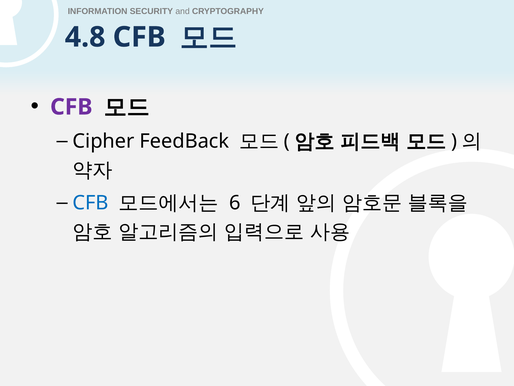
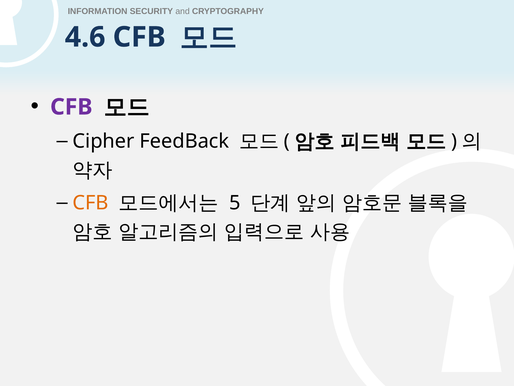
4.8: 4.8 -> 4.6 (85, 37)
CFB colour: blue -> orange (91, 203)
6: 6 -> 5 (235, 203)
